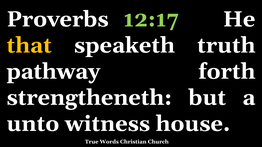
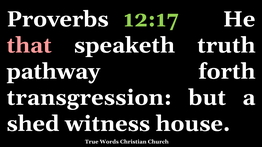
that colour: yellow -> pink (29, 45)
strengtheneth: strengtheneth -> transgression (89, 98)
unto: unto -> shed (33, 124)
